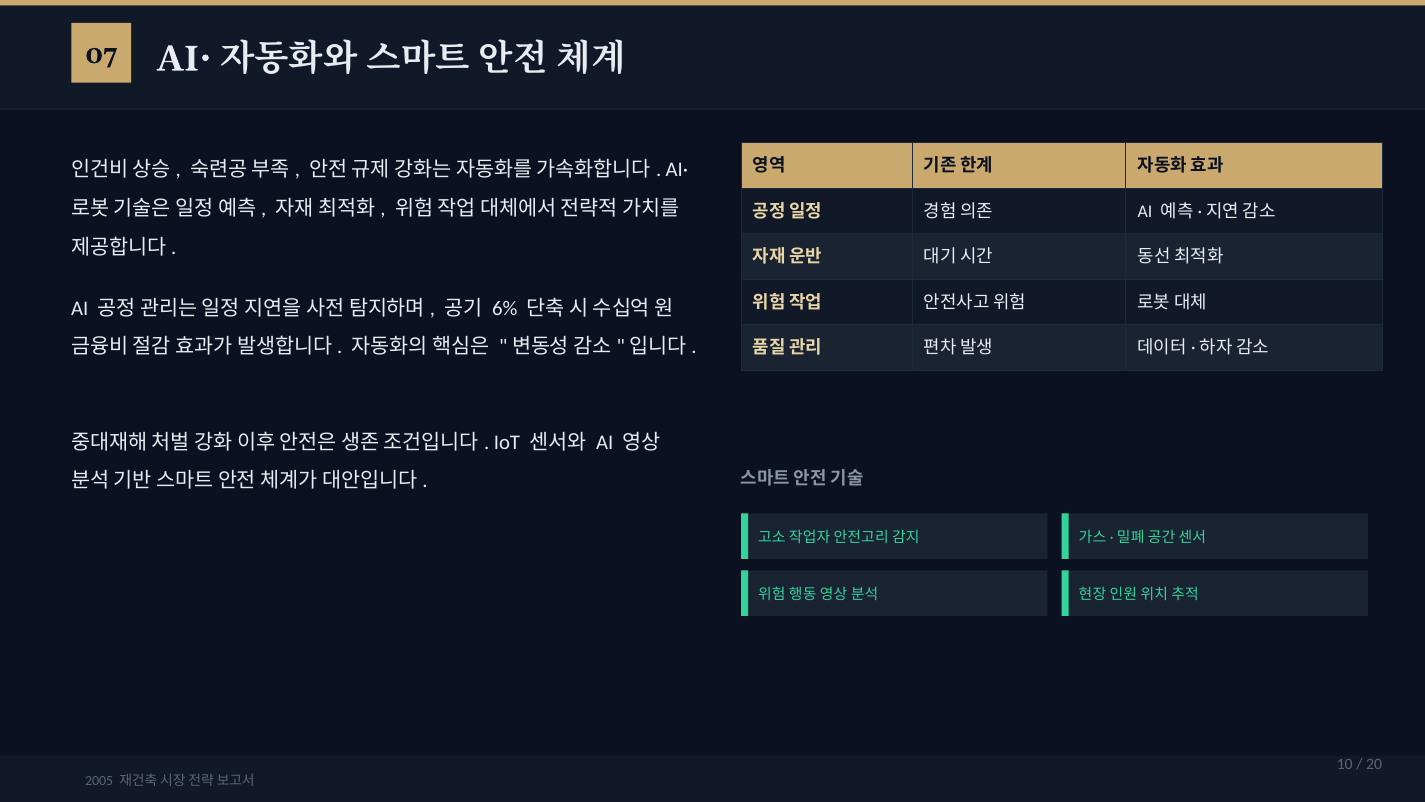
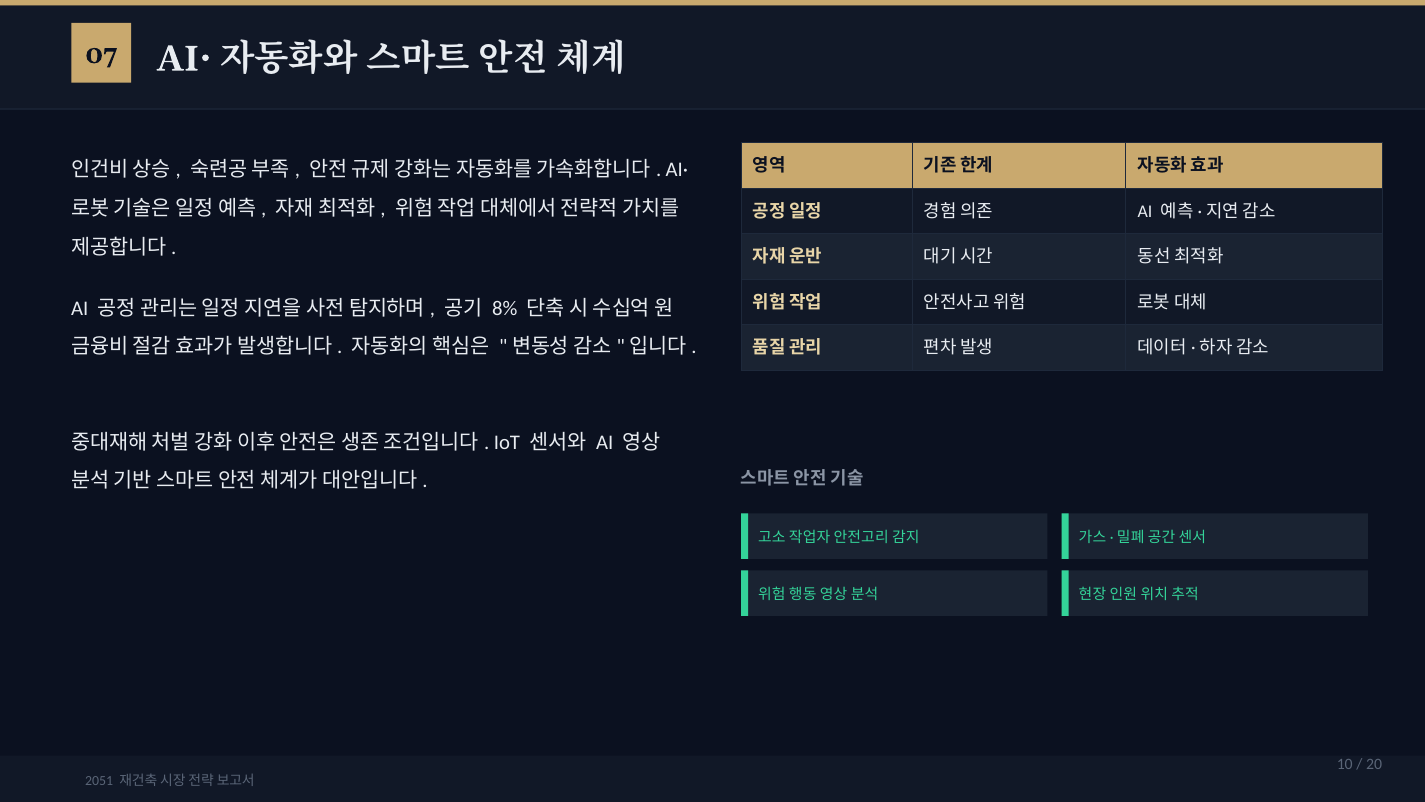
6%: 6% -> 8% (505, 308)
2005: 2005 -> 2051 (99, 780)
